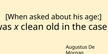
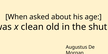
case: case -> shut (98, 27)
